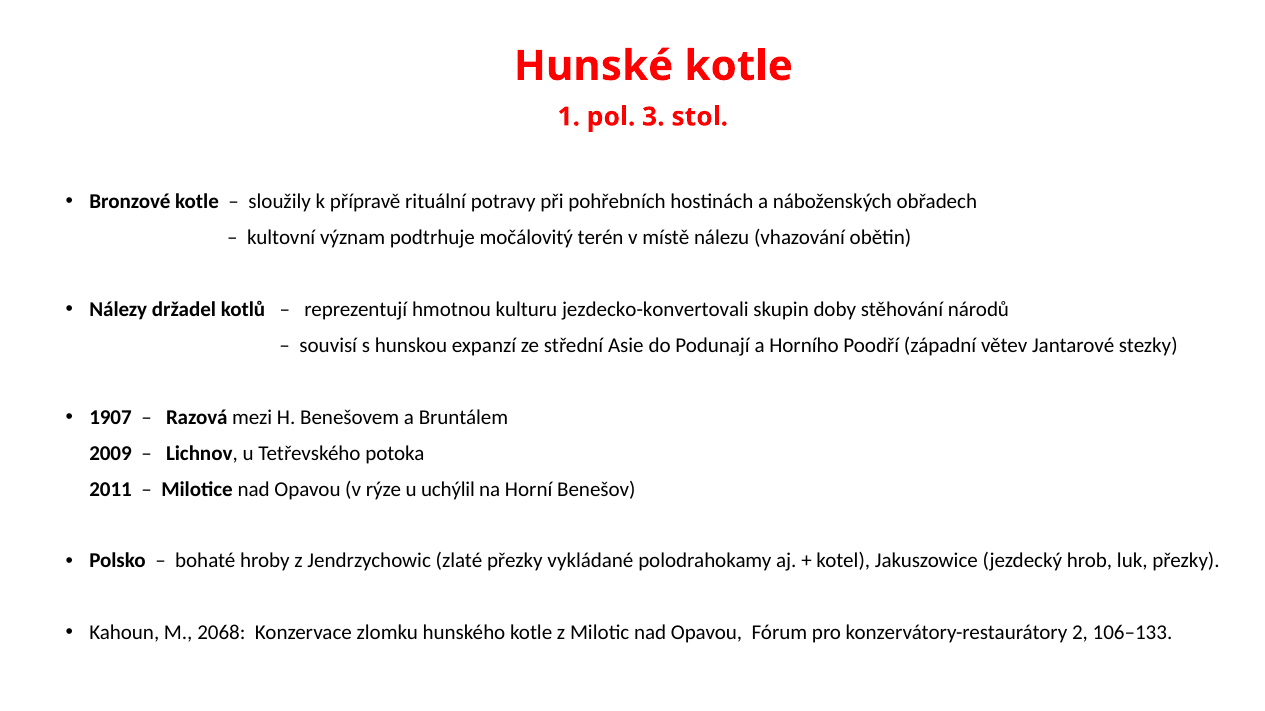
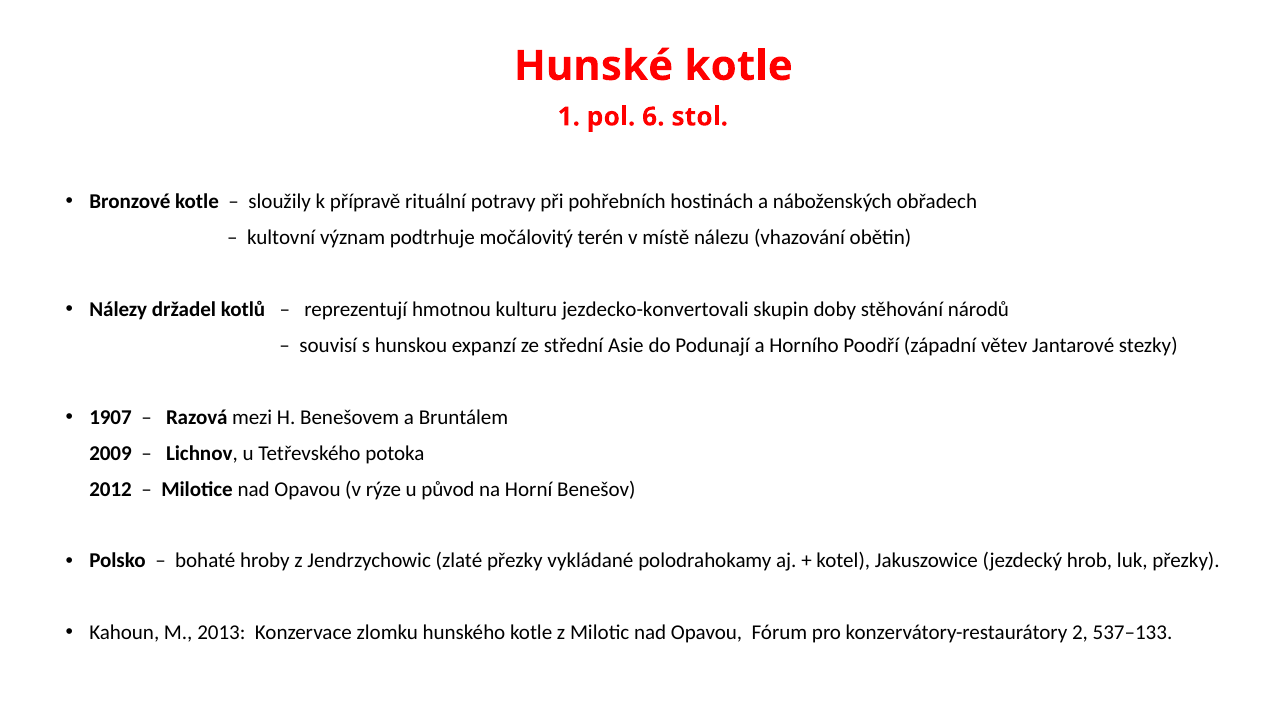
3: 3 -> 6 (653, 117)
2011: 2011 -> 2012 (111, 490)
uchýlil: uchýlil -> původ (448, 490)
2068: 2068 -> 2013 (221, 633)
106–133: 106–133 -> 537–133 (1133, 633)
